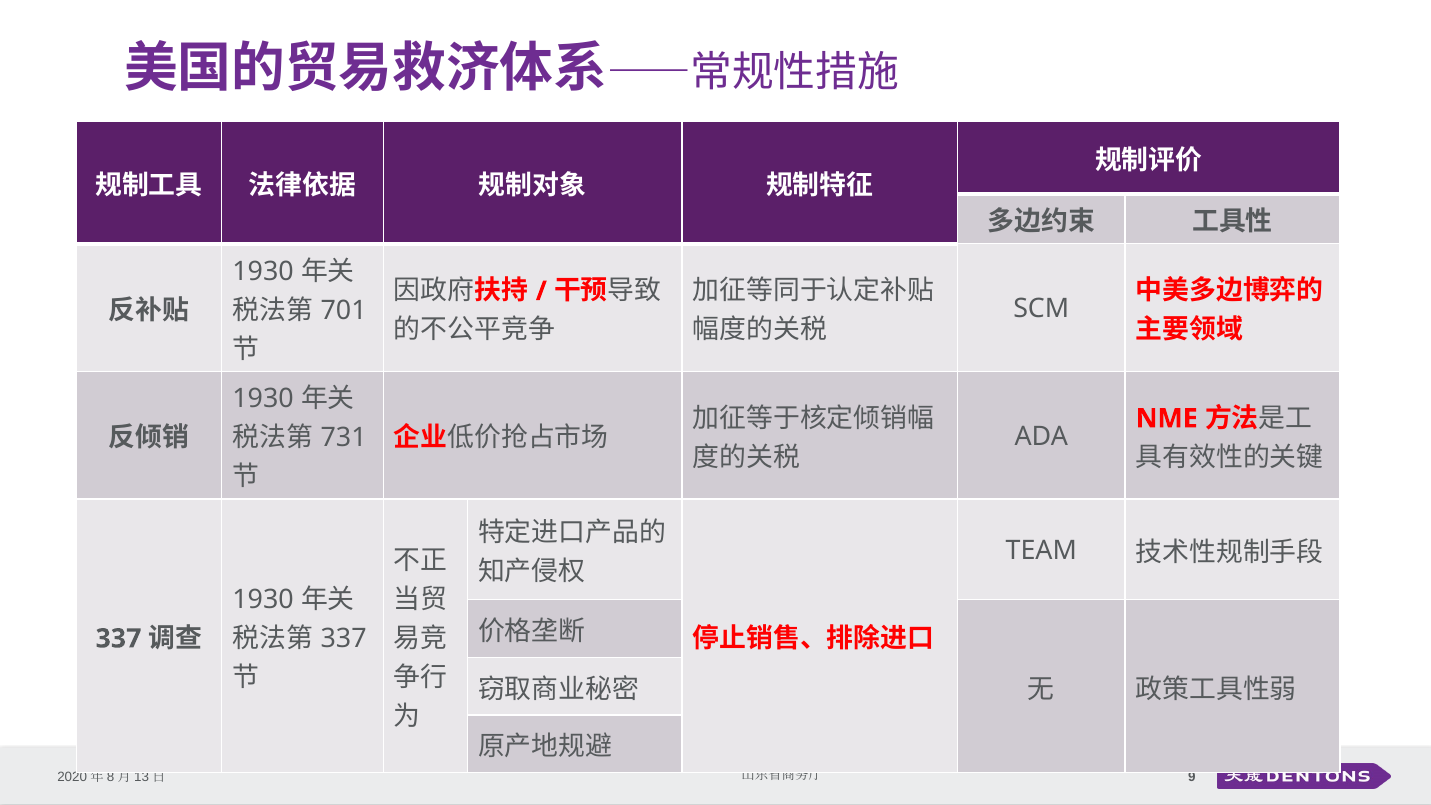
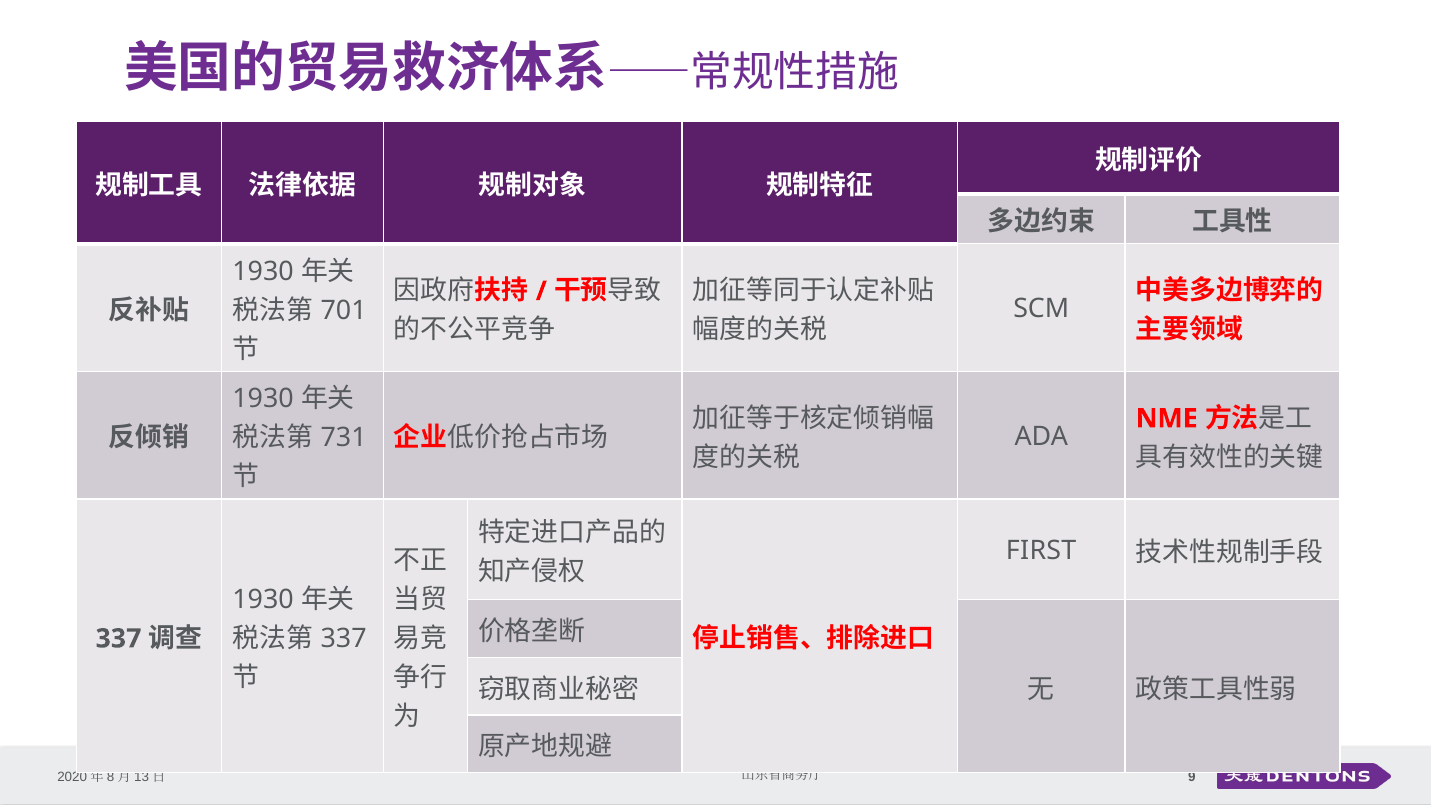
TEAM: TEAM -> FIRST (1041, 551)
